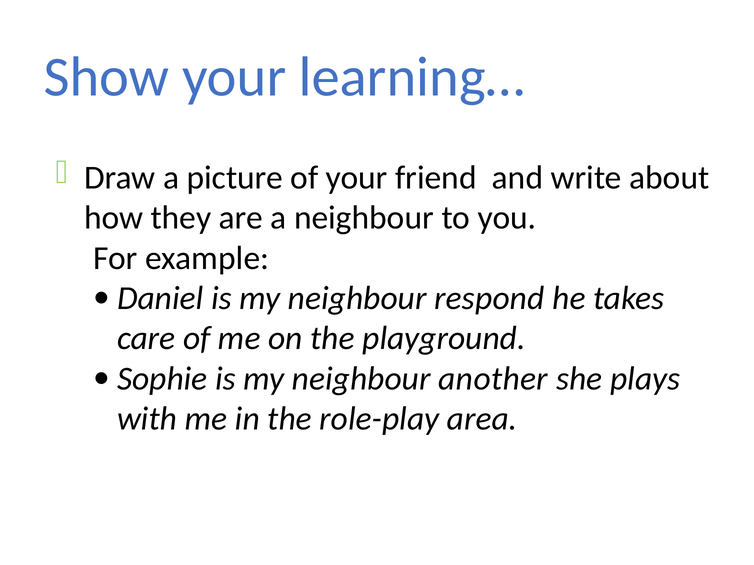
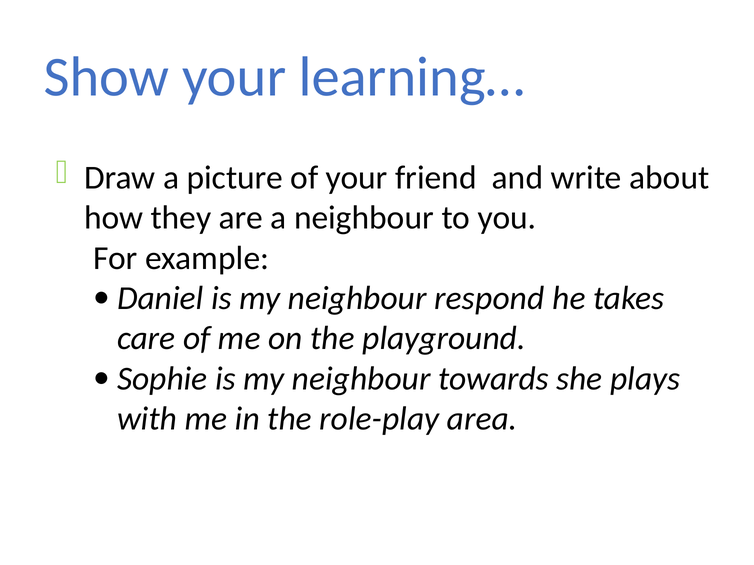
another: another -> towards (493, 379)
